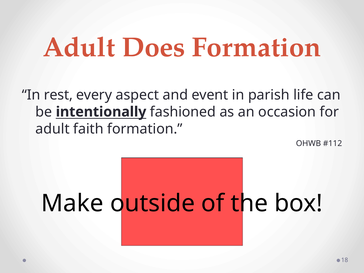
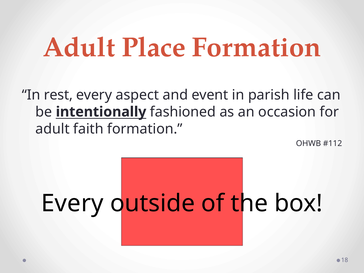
Does: Does -> Place (154, 47)
Make: Make -> Every (72, 203)
